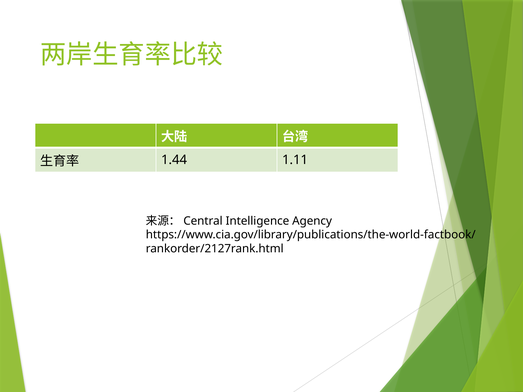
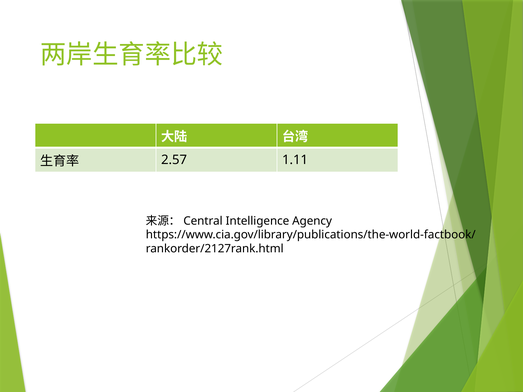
1.44: 1.44 -> 2.57 (174, 160)
